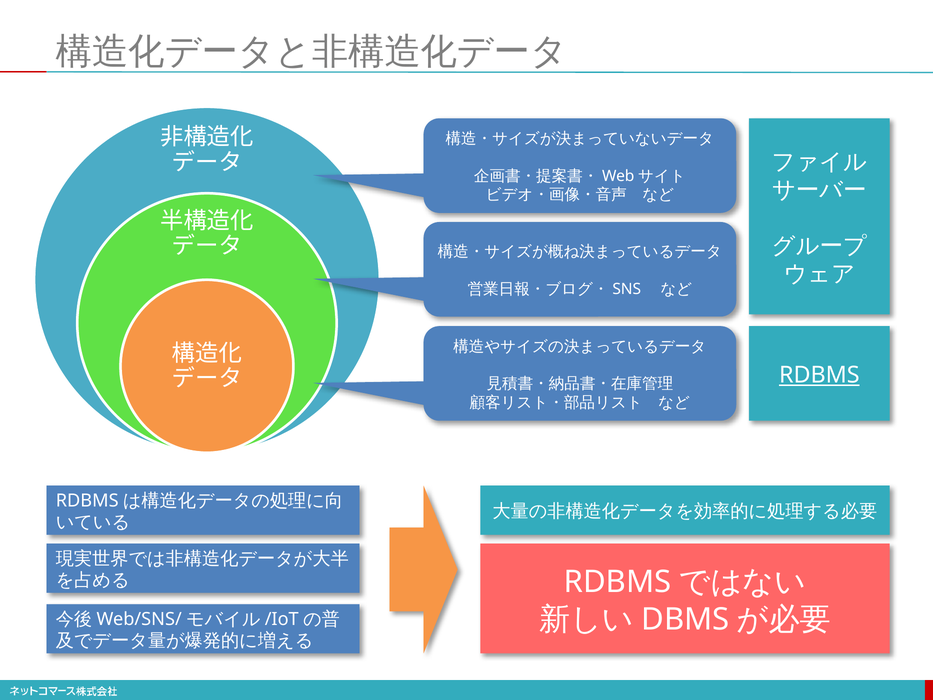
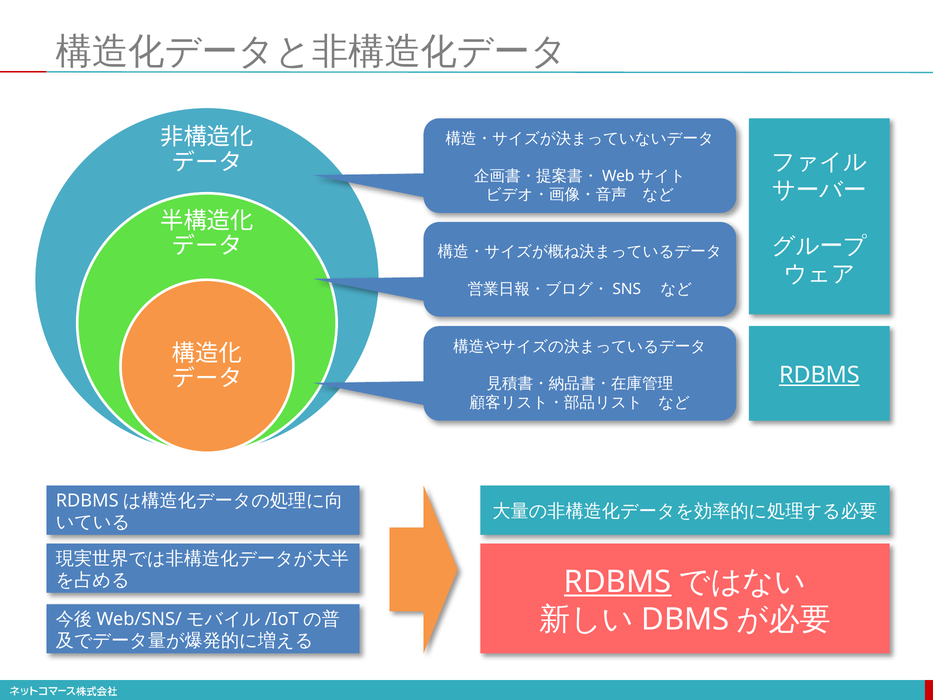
RDBMS underline: none -> present (618, 582)
